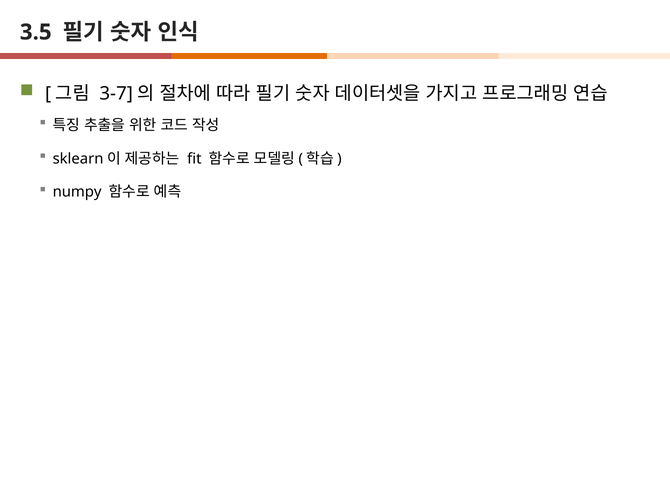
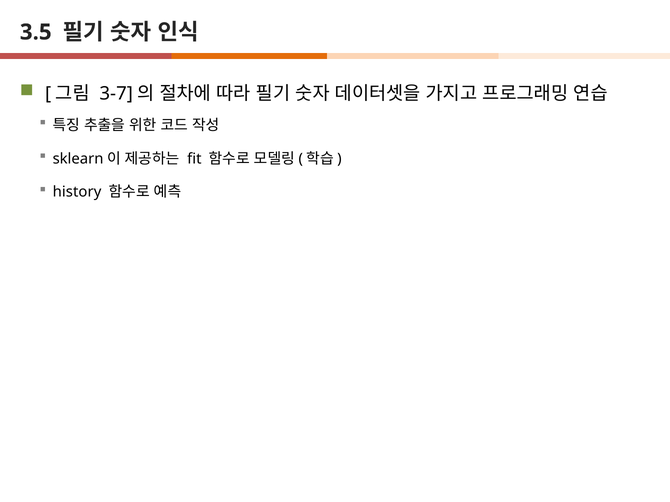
numpy: numpy -> history (77, 192)
